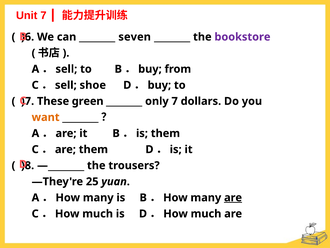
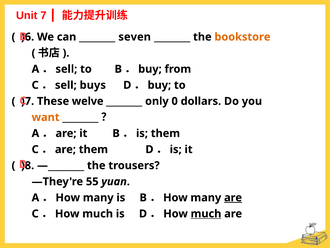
bookstore colour: purple -> orange (242, 37)
shoe: shoe -> buys (93, 85)
green: green -> welve (88, 101)
only 7: 7 -> 0 (175, 101)
25: 25 -> 55 (92, 181)
much underline: none -> present (206, 213)
